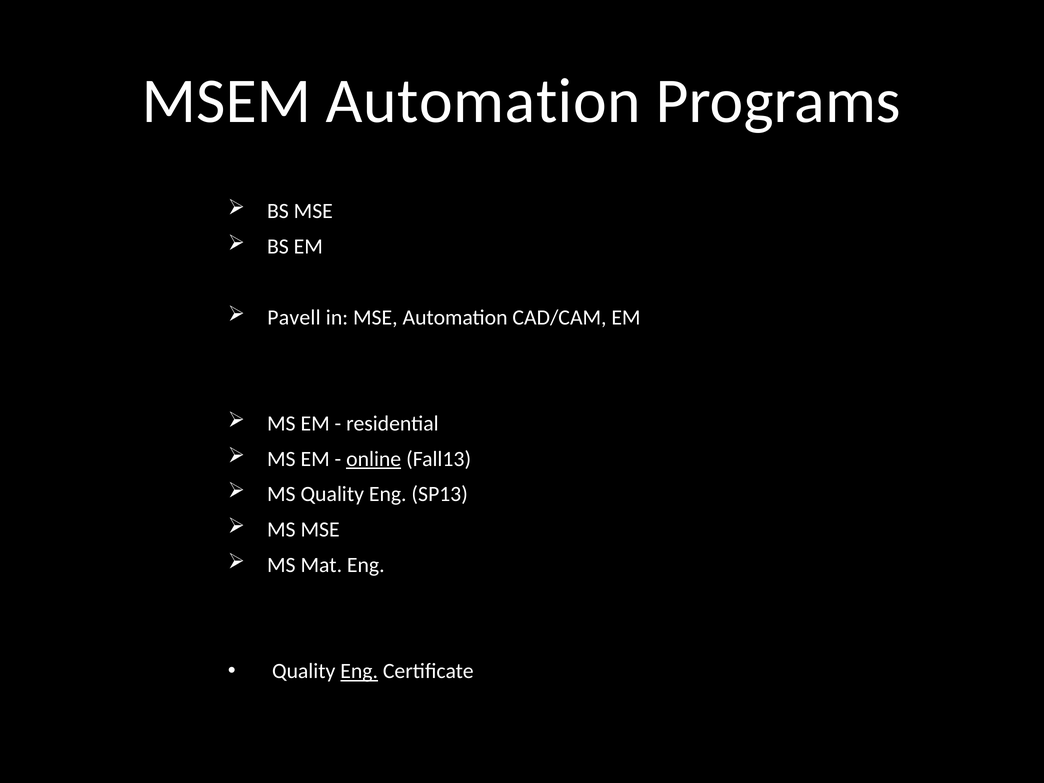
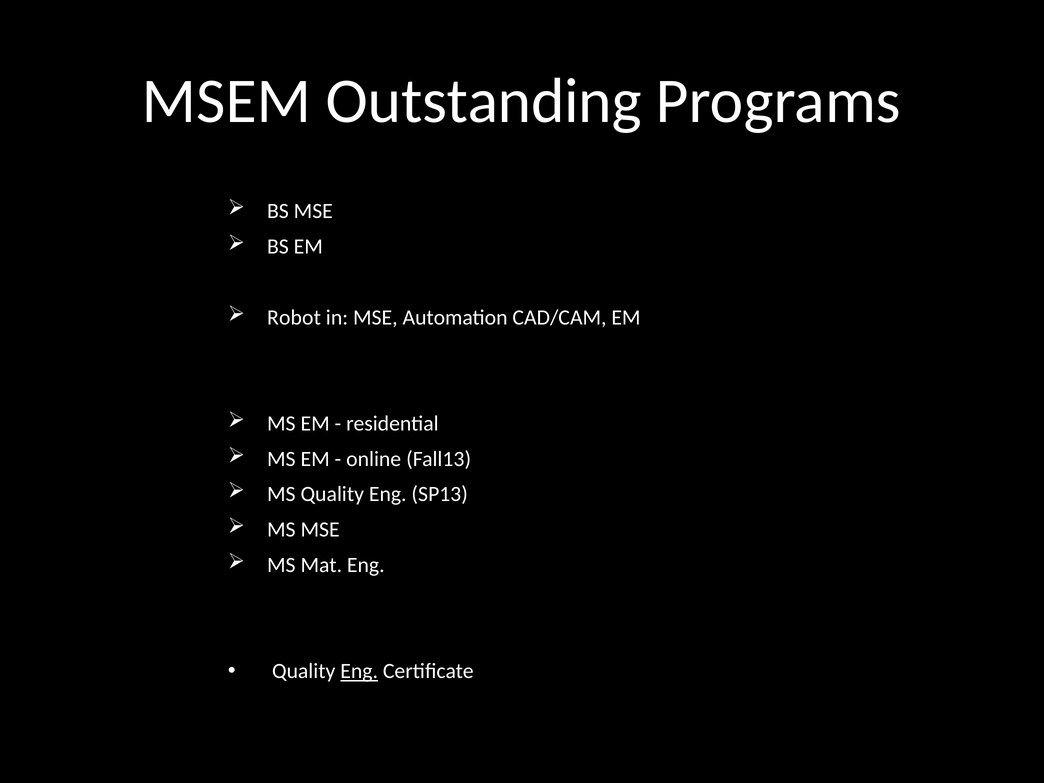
MSEM Automation: Automation -> Outstanding (484, 101)
Pavell: Pavell -> Robot (294, 317)
online underline: present -> none (374, 459)
